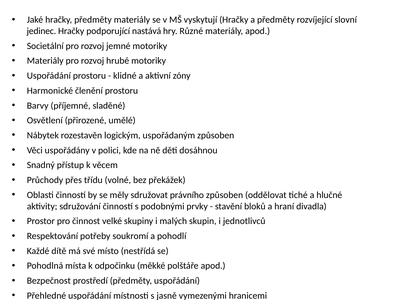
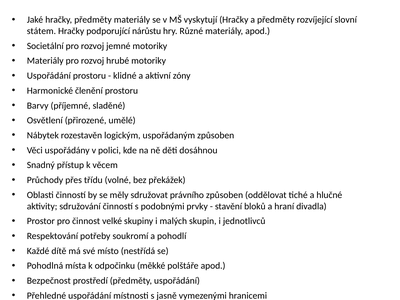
jedinec: jedinec -> státem (41, 31)
nastává: nastává -> nárůstu (147, 31)
